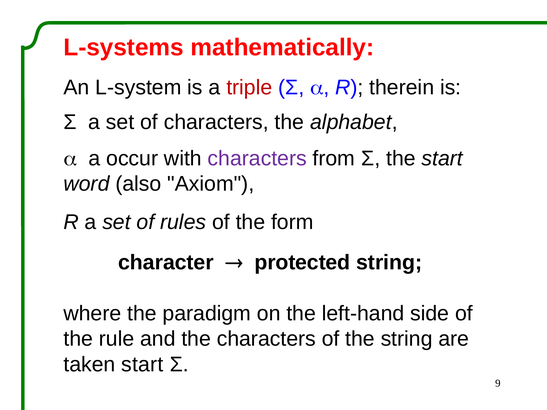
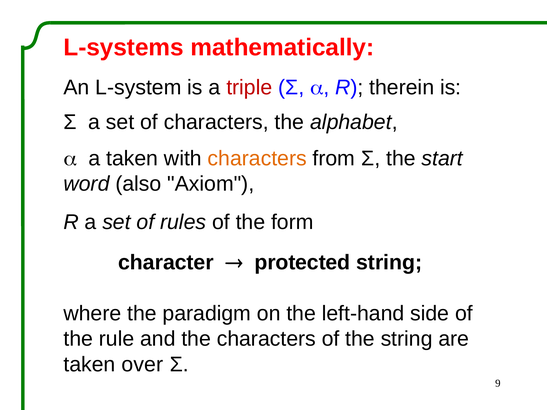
a occur: occur -> taken (132, 159)
characters colour: purple -> orange (257, 159)
taken start: start -> over (142, 365)
